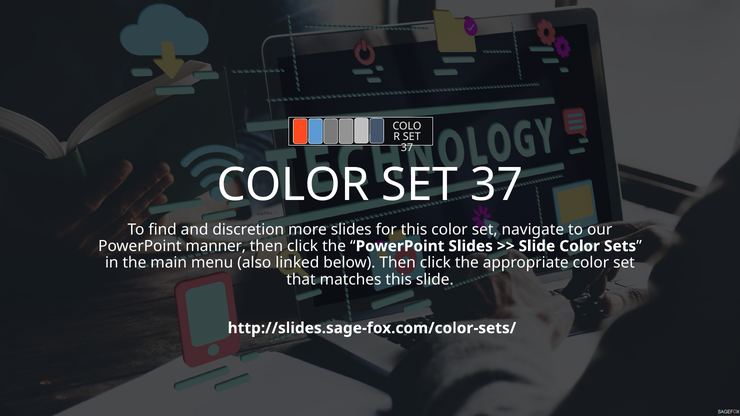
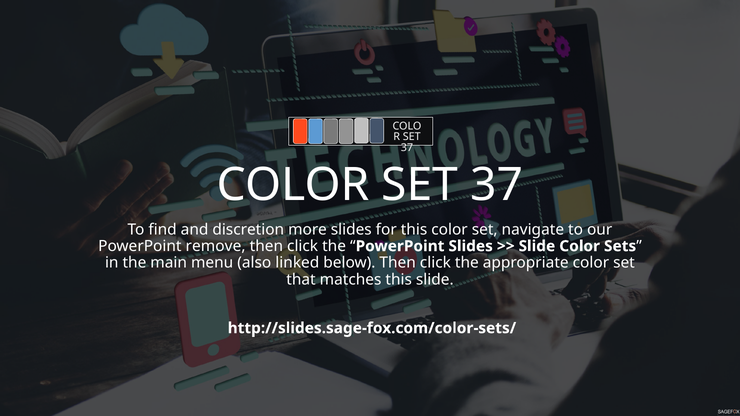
manner: manner -> remove (216, 246)
